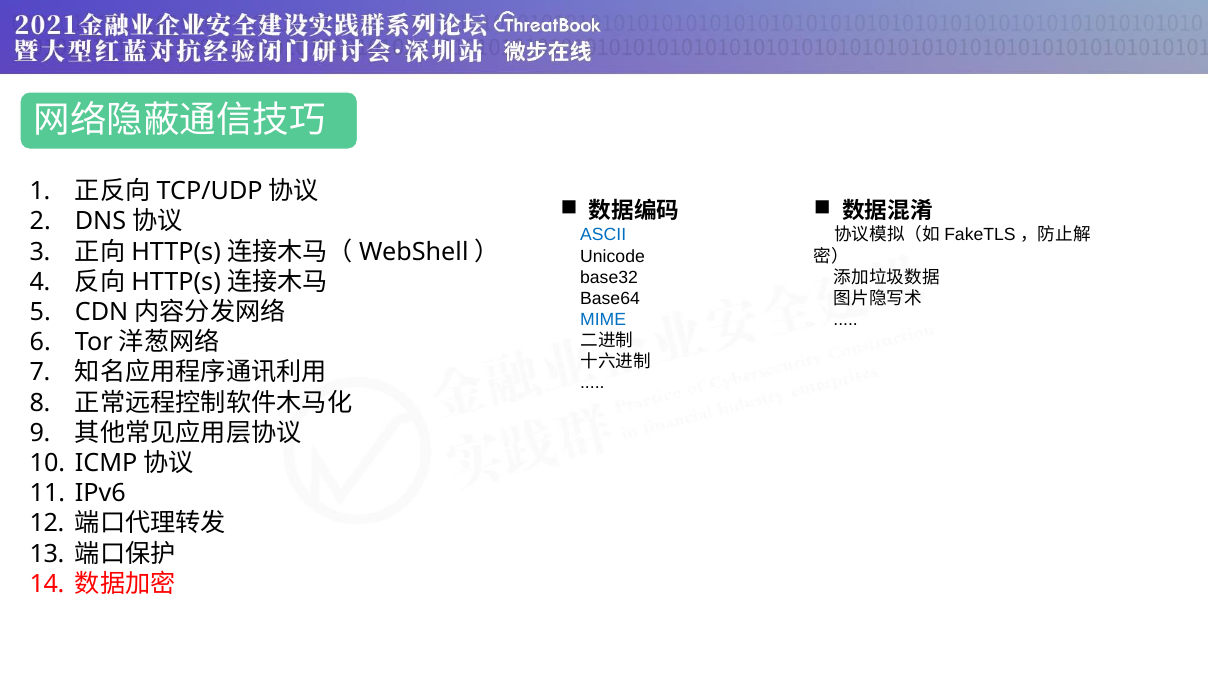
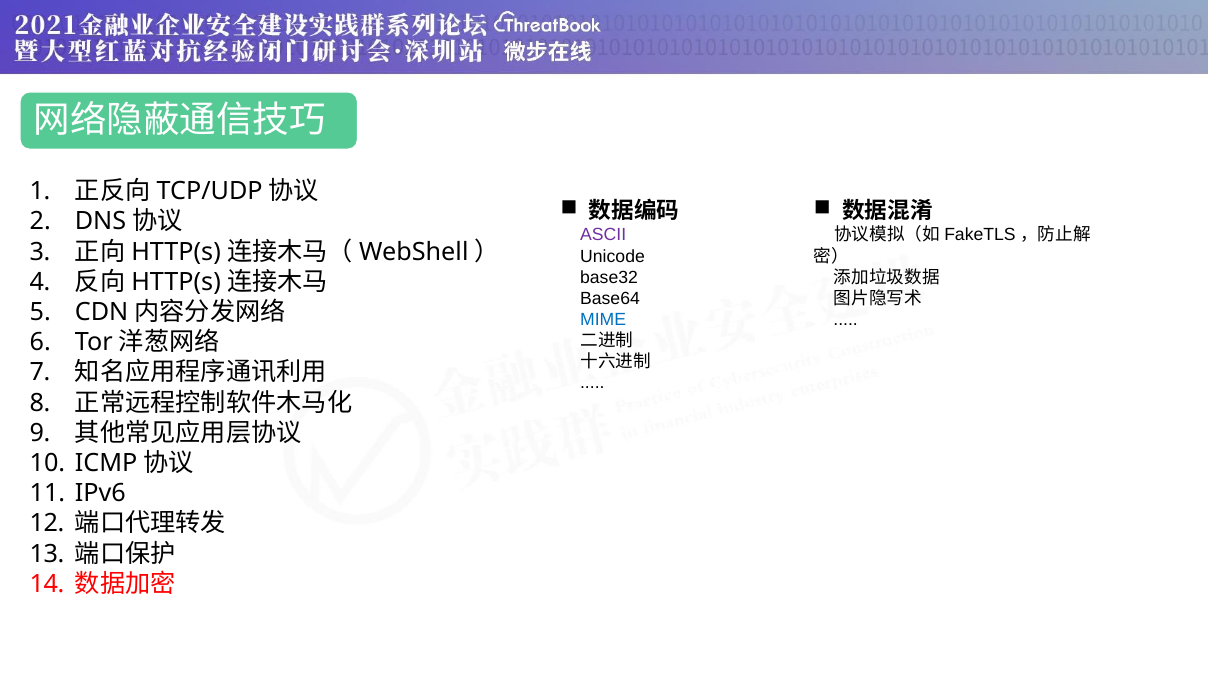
ASCII colour: blue -> purple (603, 235)
